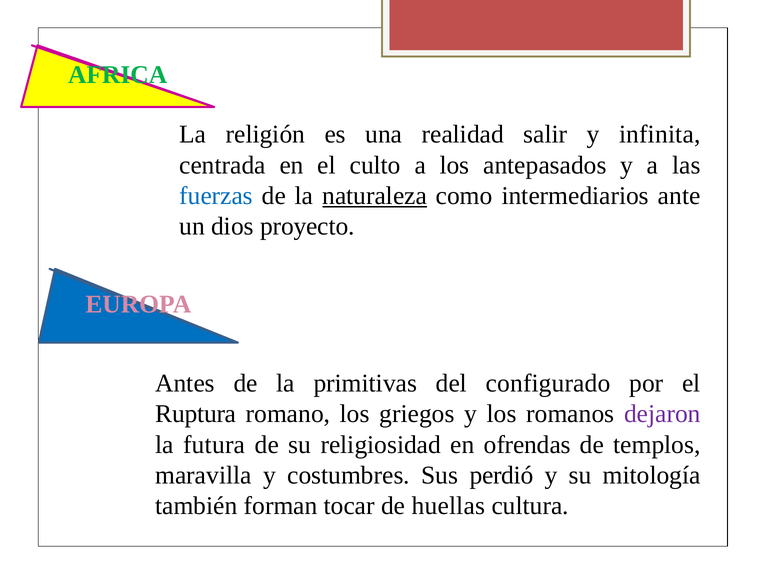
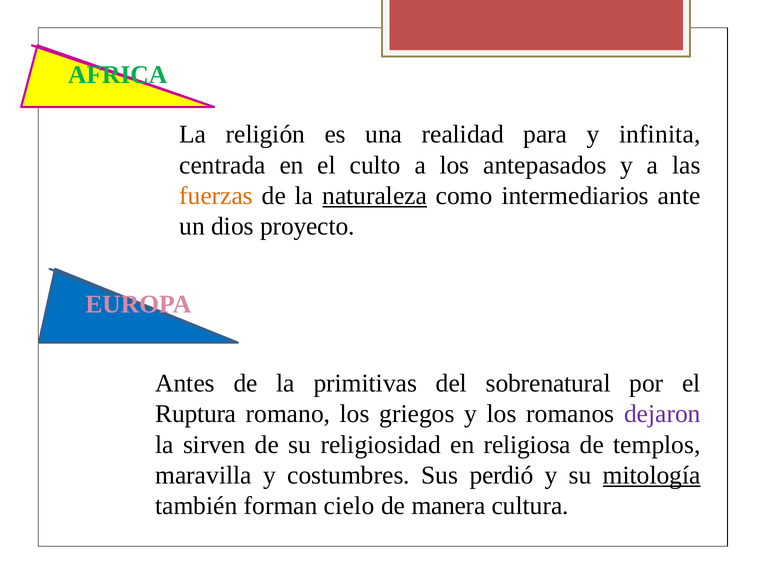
salir: salir -> para (545, 134)
fuerzas colour: blue -> orange (216, 196)
configurado: configurado -> sobrenatural (548, 383)
futura: futura -> sirven (214, 444)
ofrendas: ofrendas -> religiosa (527, 444)
mitología underline: none -> present (652, 475)
tocar: tocar -> cielo (349, 506)
huellas: huellas -> manera (449, 506)
